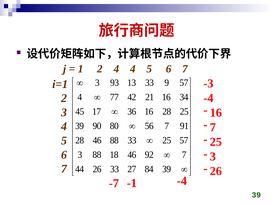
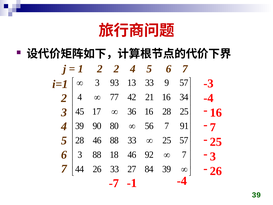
2 4: 4 -> 2 (116, 69)
